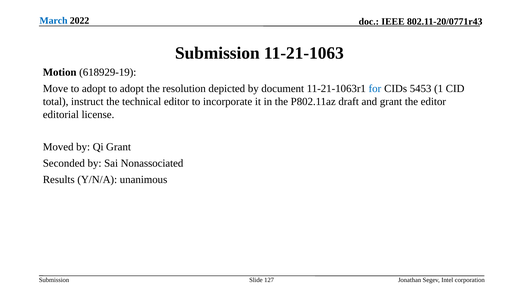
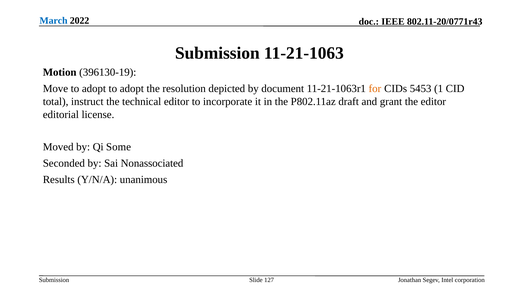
618929-19: 618929-19 -> 396130-19 (108, 72)
for colour: blue -> orange (375, 89)
Qi Grant: Grant -> Some (119, 147)
